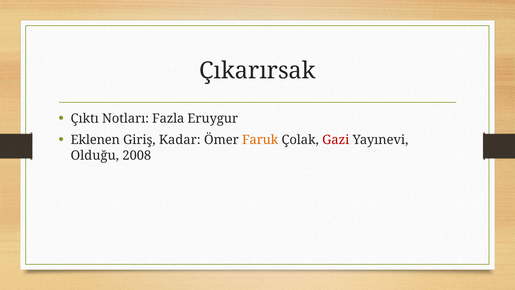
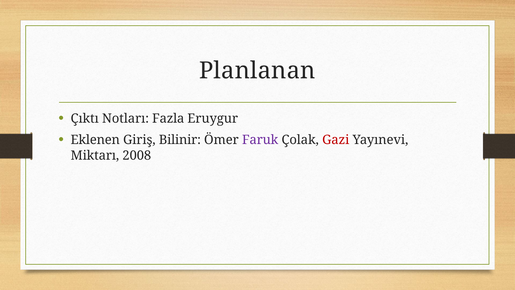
Çıkarırsak: Çıkarırsak -> Planlanan (257, 71)
Kadar: Kadar -> Bilinir (180, 140)
Faruk colour: orange -> purple (260, 140)
Olduğu: Olduğu -> Miktarı (95, 155)
